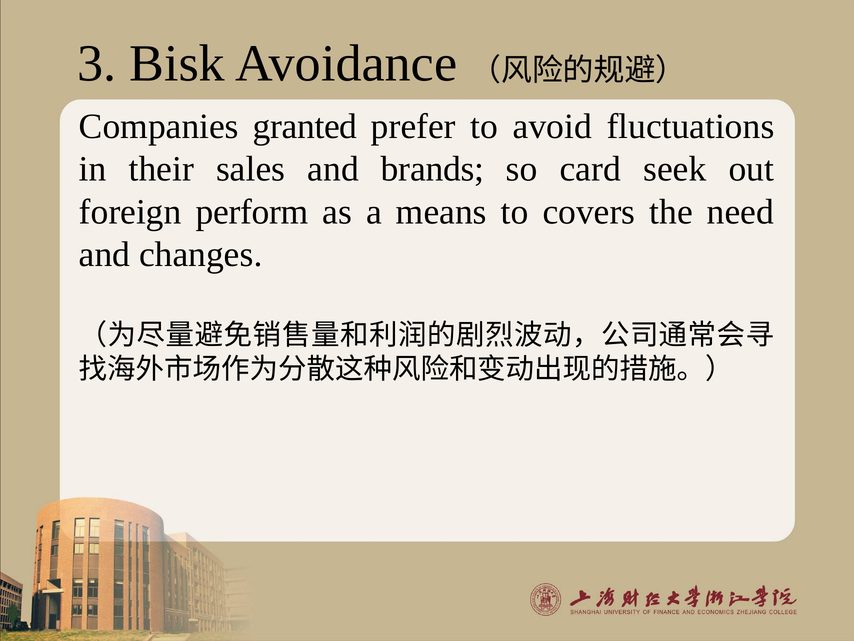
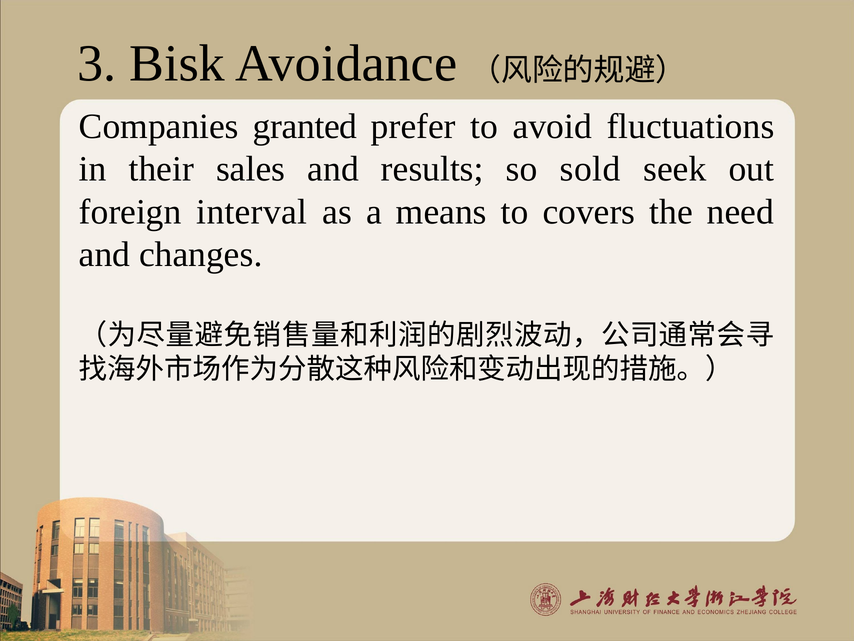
brands: brands -> results (432, 169)
card: card -> sold (590, 169)
perform: perform -> interval (252, 212)
